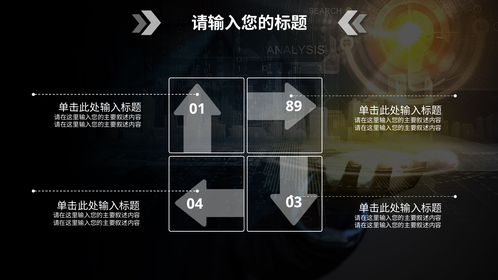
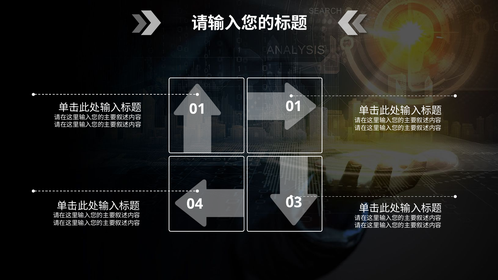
01 89: 89 -> 01 (294, 106)
